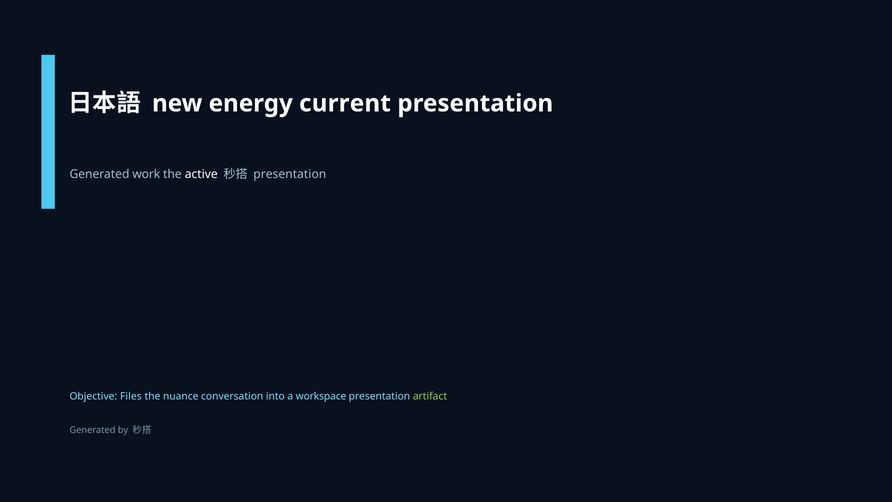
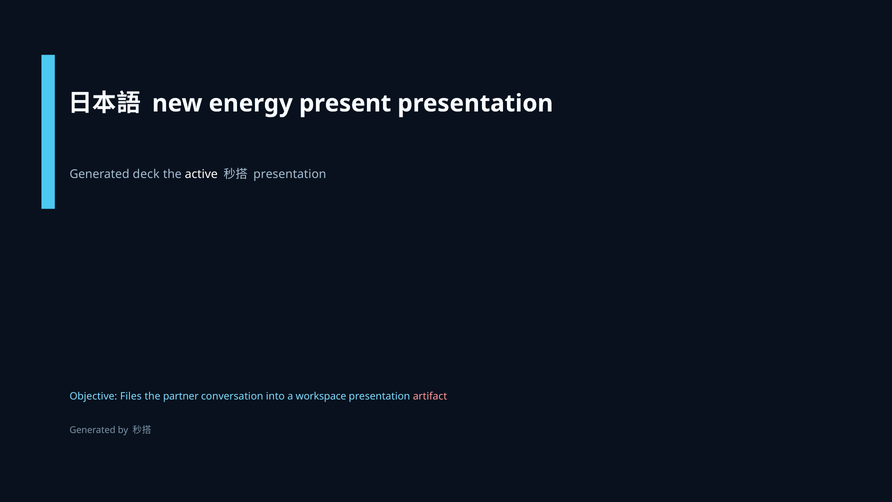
current: current -> present (345, 103)
work: work -> deck (146, 174)
nuance: nuance -> partner (181, 396)
artifact colour: light green -> pink (430, 396)
